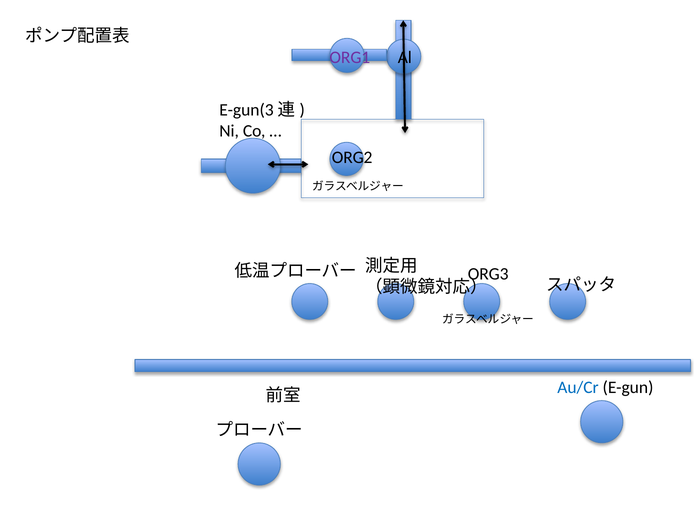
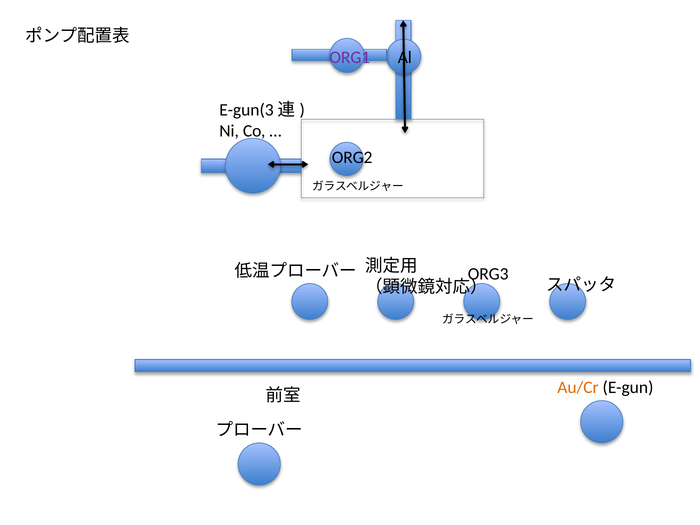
Au/Cr colour: blue -> orange (578, 387)
